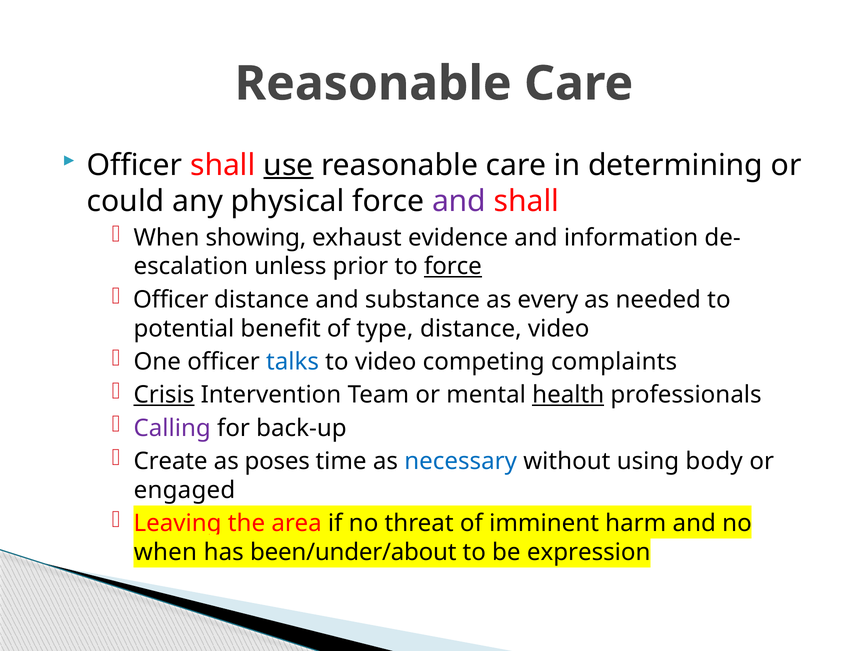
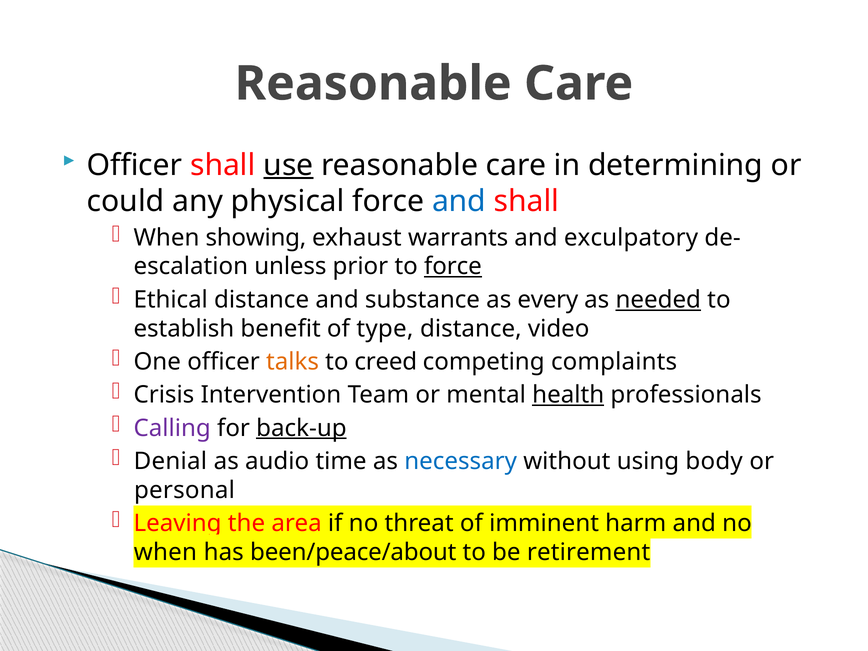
and colour: purple -> blue (459, 201)
evidence: evidence -> warrants (458, 238)
information: information -> exculpatory (631, 238)
Officer: Officer -> Ethical (171, 300)
needed underline: none -> present (658, 300)
potential: potential -> establish (184, 329)
talks colour: blue -> orange (293, 362)
to video: video -> creed (386, 362)
Crisis underline: present -> none (164, 395)
back-up underline: none -> present (301, 428)
Create: Create -> Denial (170, 461)
poses: poses -> audio (277, 461)
engaged: engaged -> personal (184, 490)
been/under/about: been/under/about -> been/peace/about (353, 552)
expression: expression -> retirement (589, 552)
